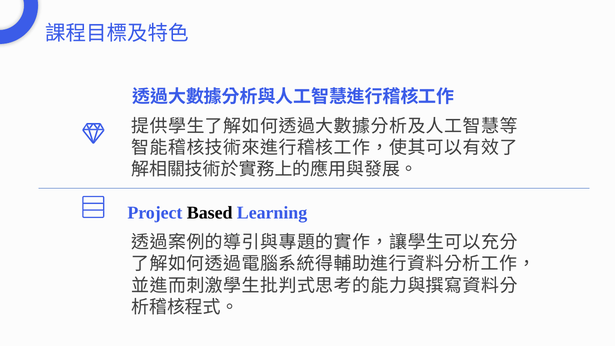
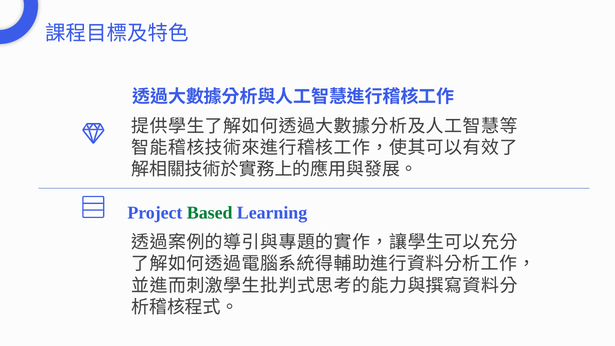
Based colour: black -> green (210, 213)
